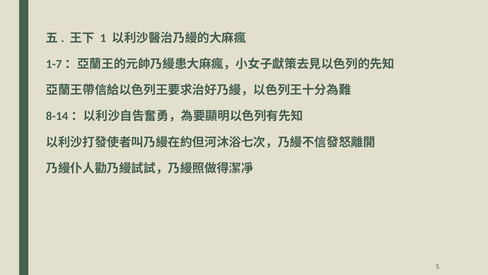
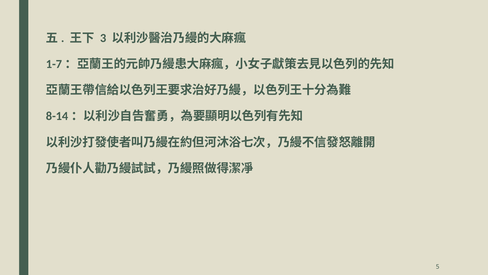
1: 1 -> 3 (103, 38)
